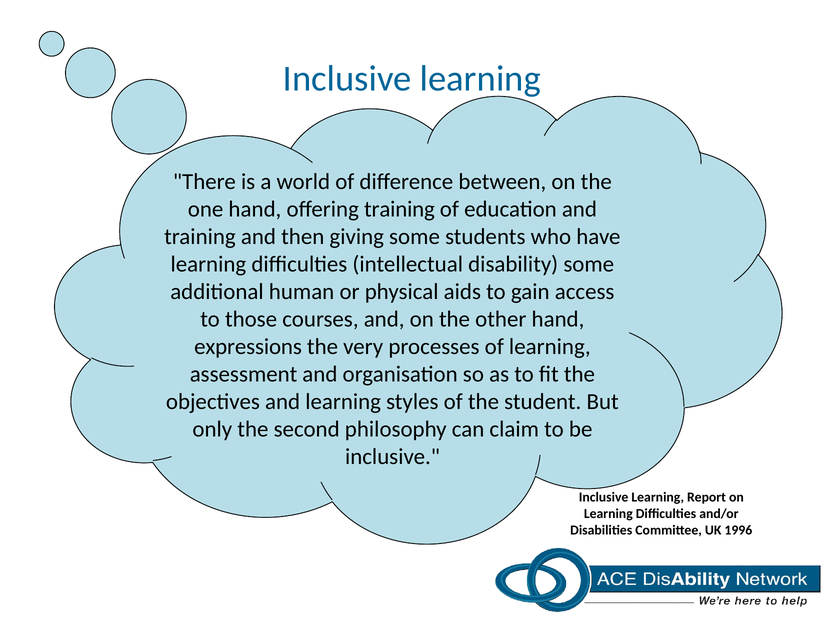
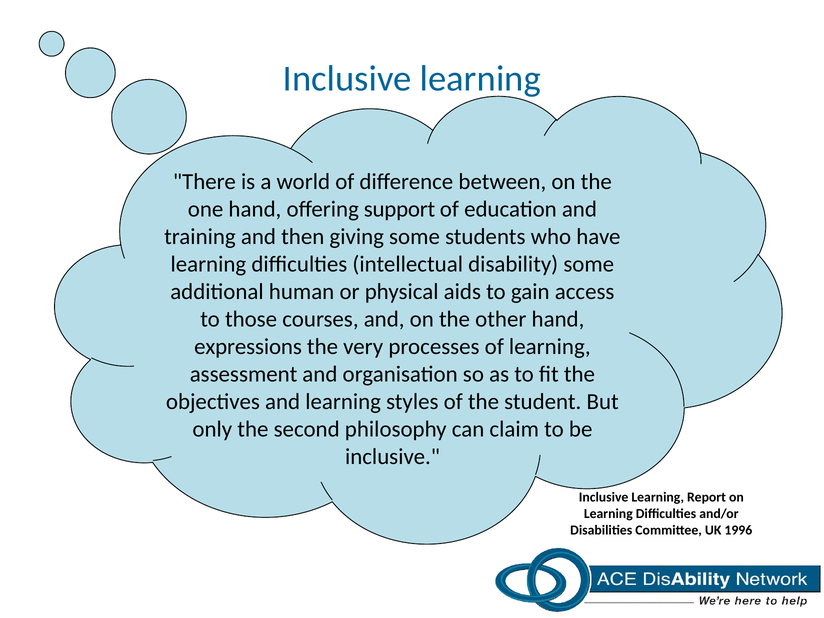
offering training: training -> support (400, 209)
